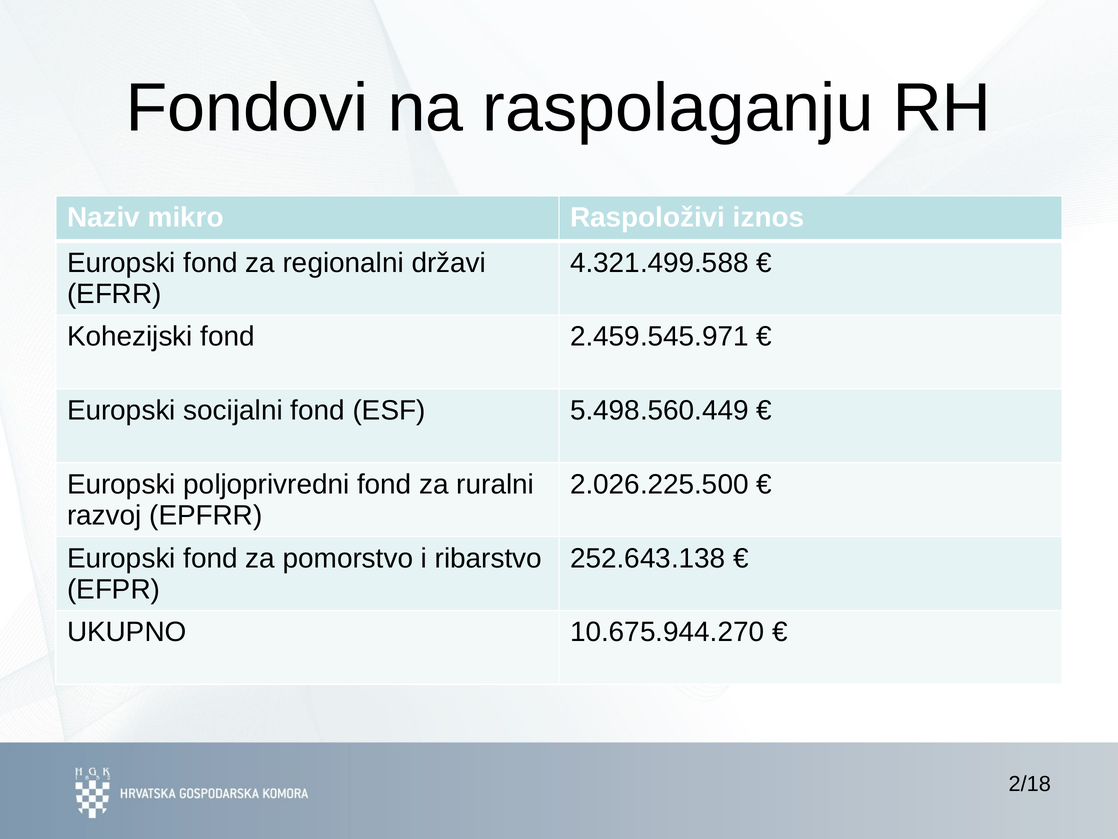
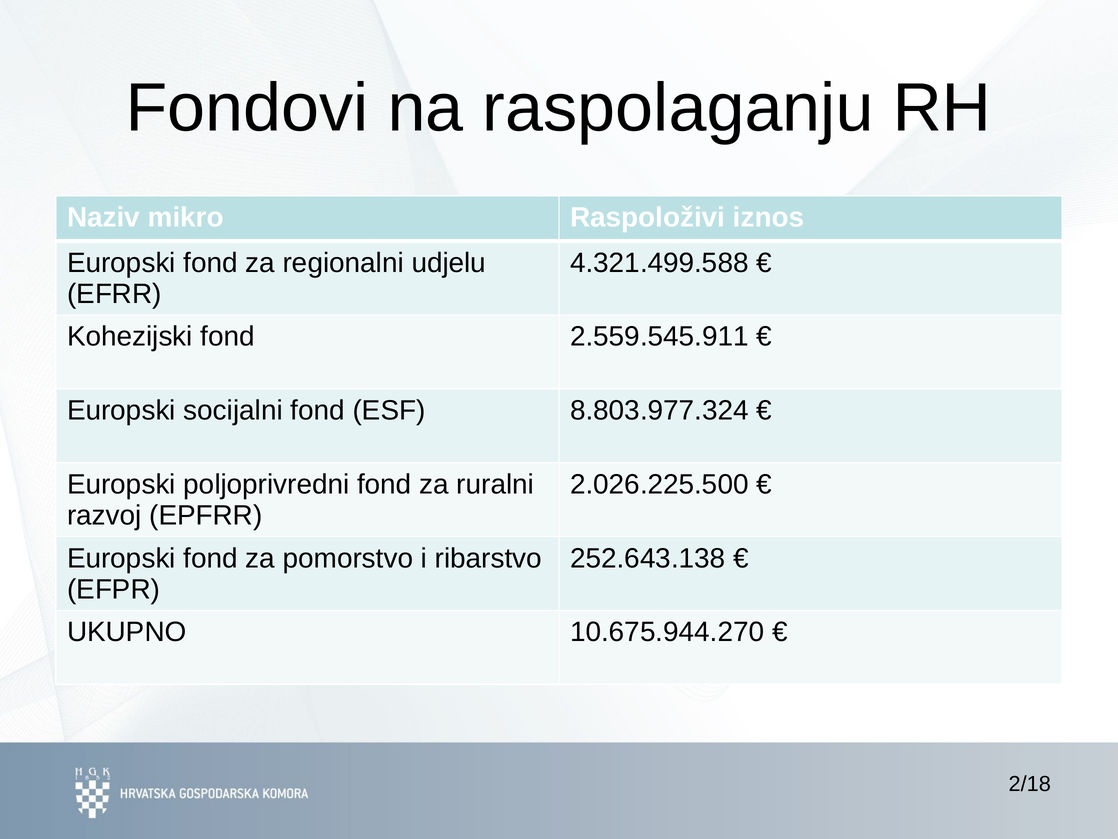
državi: državi -> udjelu (449, 263)
2.459.545.971: 2.459.545.971 -> 2.559.545.911 (659, 337)
5.498.560.449: 5.498.560.449 -> 8.803.977.324 (659, 410)
